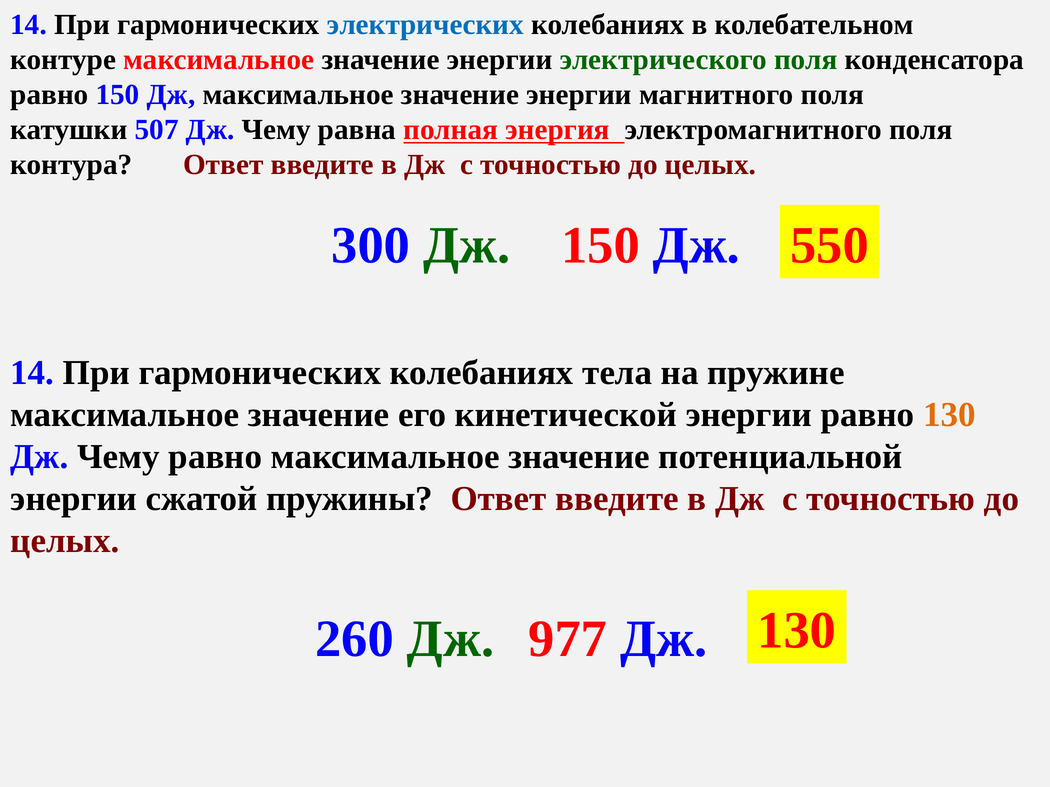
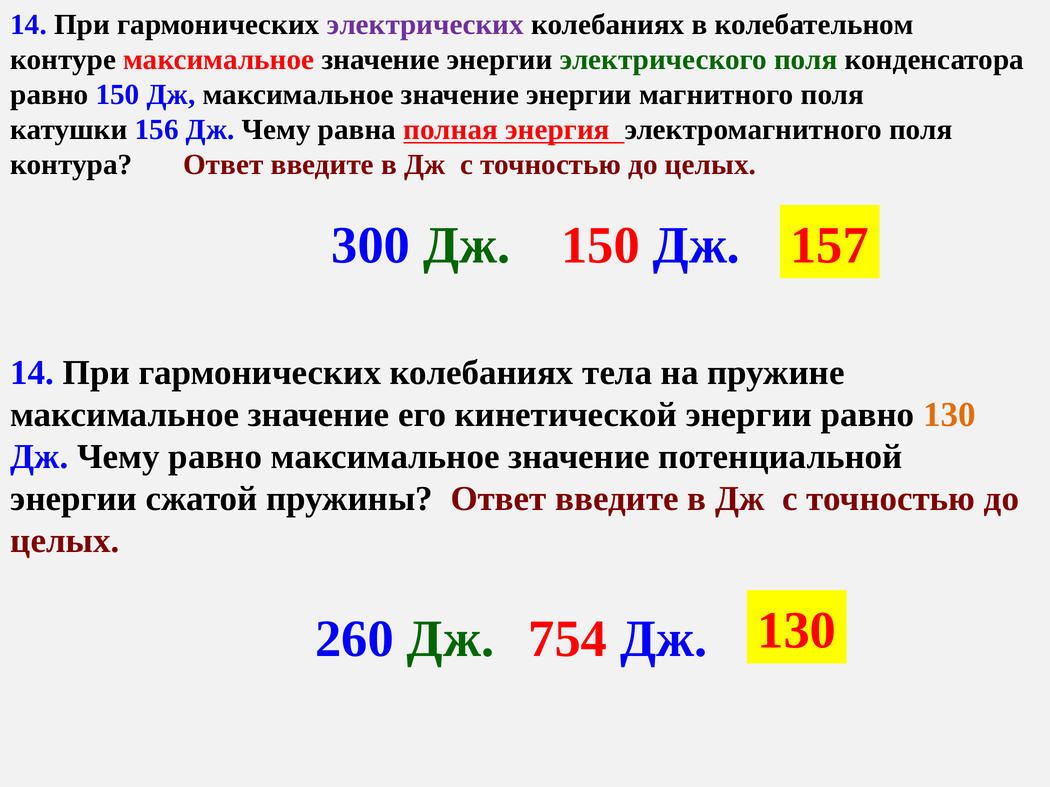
электрических colour: blue -> purple (425, 25)
507: 507 -> 156 (157, 130)
550: 550 -> 157 (830, 245)
977: 977 -> 754 (568, 639)
